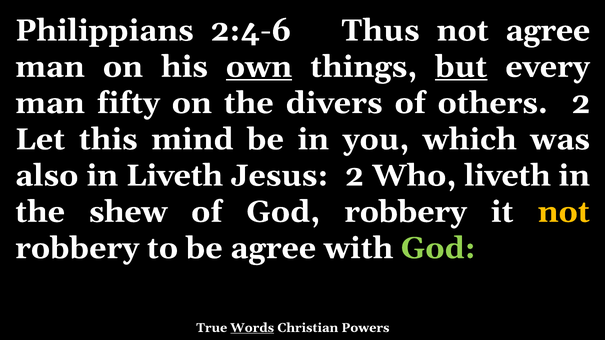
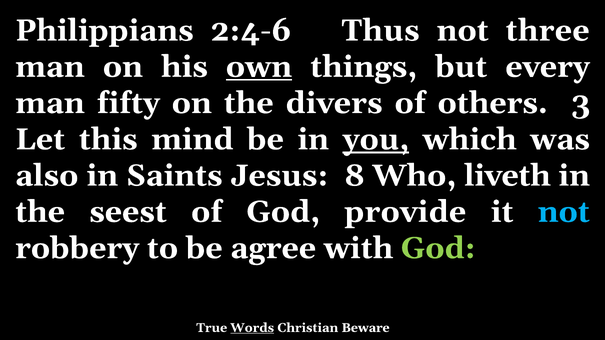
not agree: agree -> three (548, 31)
but underline: present -> none (461, 67)
others 2: 2 -> 3 (581, 103)
you underline: none -> present (376, 139)
in Liveth: Liveth -> Saints (174, 176)
Jesus 2: 2 -> 8 (355, 176)
shew: shew -> seest (128, 212)
God robbery: robbery -> provide (405, 212)
not colour: yellow -> light blue (564, 212)
Powers: Powers -> Beware (366, 328)
